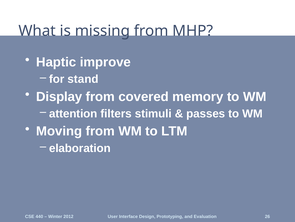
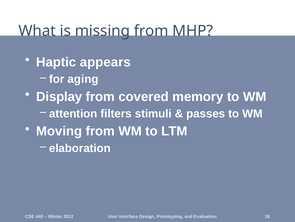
improve: improve -> appears (105, 62)
stand: stand -> aging (83, 79)
